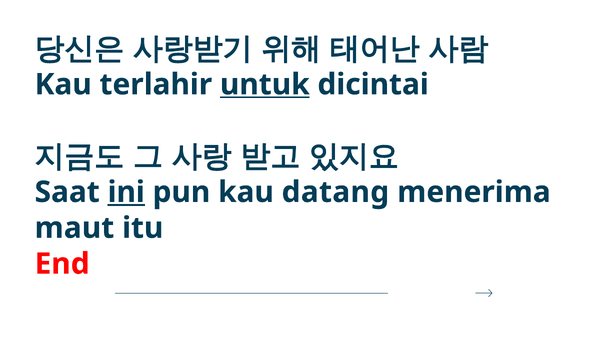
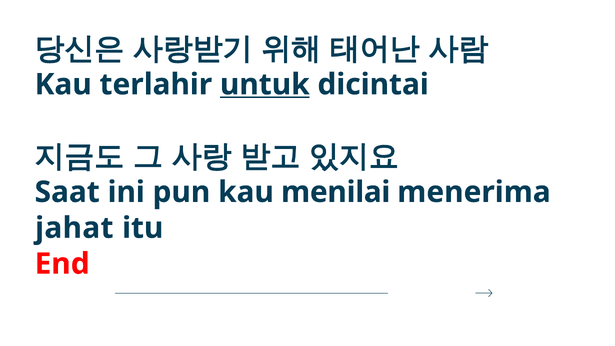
ini underline: present -> none (126, 192)
datang: datang -> menilai (336, 192)
maut: maut -> jahat (74, 228)
